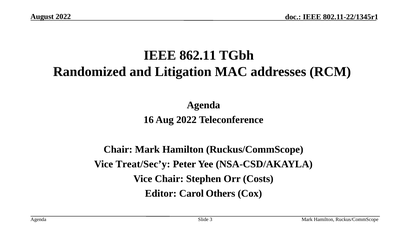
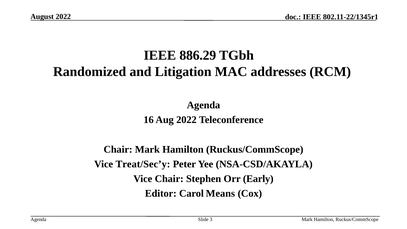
862.11: 862.11 -> 886.29 (198, 55)
Costs: Costs -> Early (258, 179)
Others: Others -> Means (220, 194)
